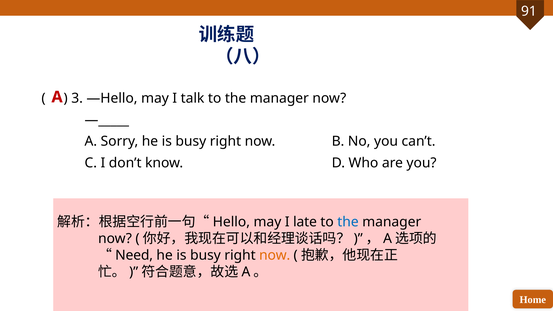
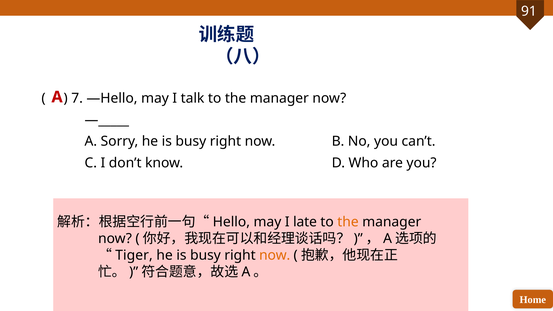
3: 3 -> 7 (77, 98)
the colour: blue -> orange (348, 222)
Need: Need -> Tiger (134, 255)
